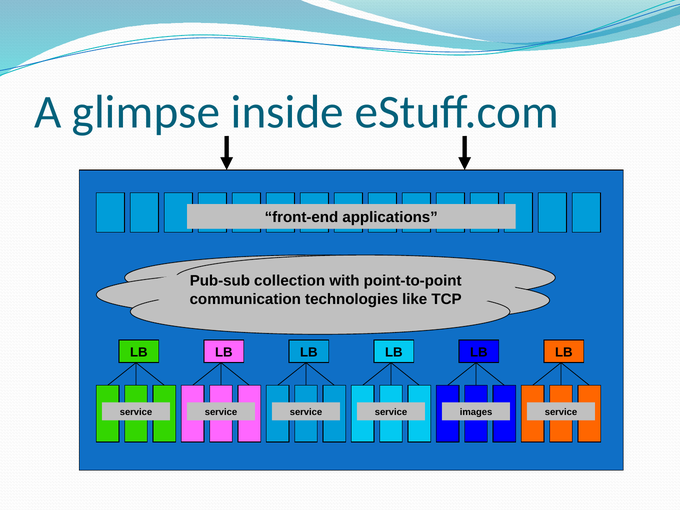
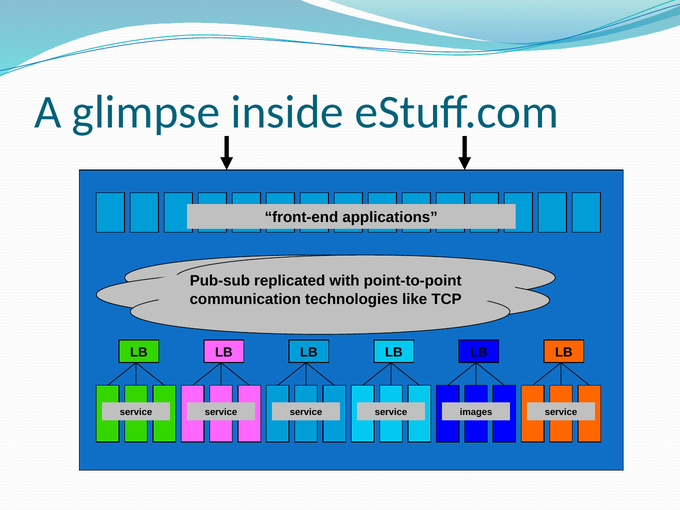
collection: collection -> replicated (290, 281)
